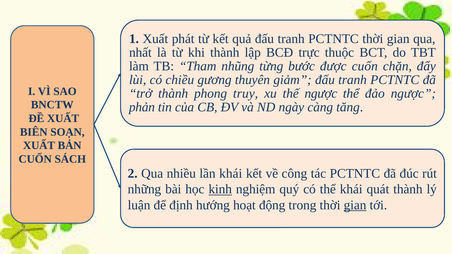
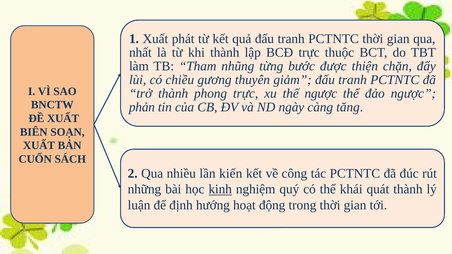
được cuốn: cuốn -> thiện (365, 66)
phong truy: truy -> trực (246, 94)
lần khái: khái -> kiến (231, 174)
gian underline: present -> none (355, 205)
